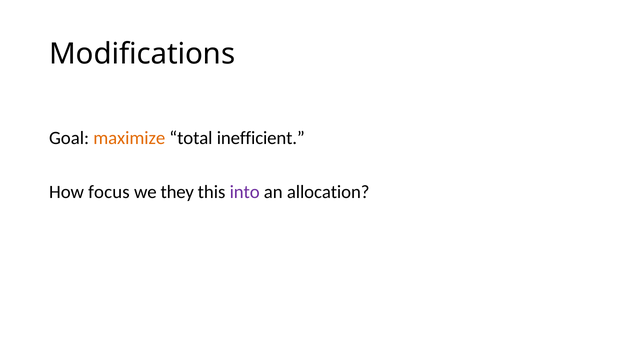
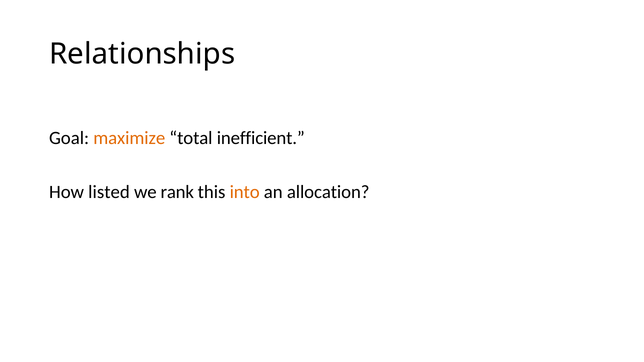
Modifications: Modifications -> Relationships (142, 54)
focus: focus -> listed (109, 192)
they: they -> rank (177, 192)
into colour: purple -> orange (245, 192)
